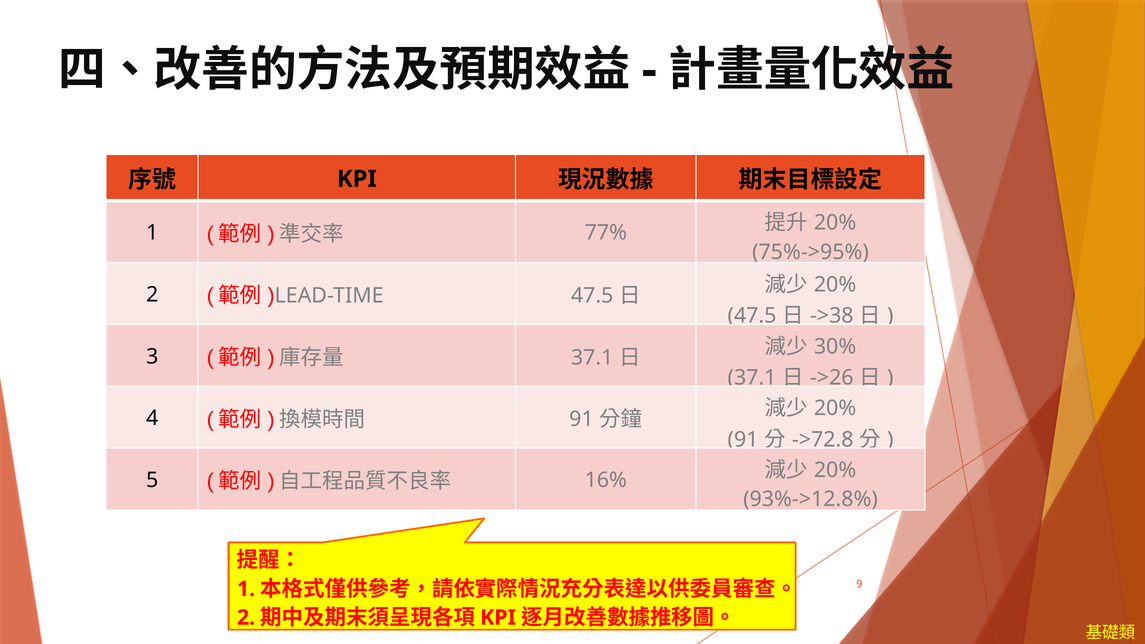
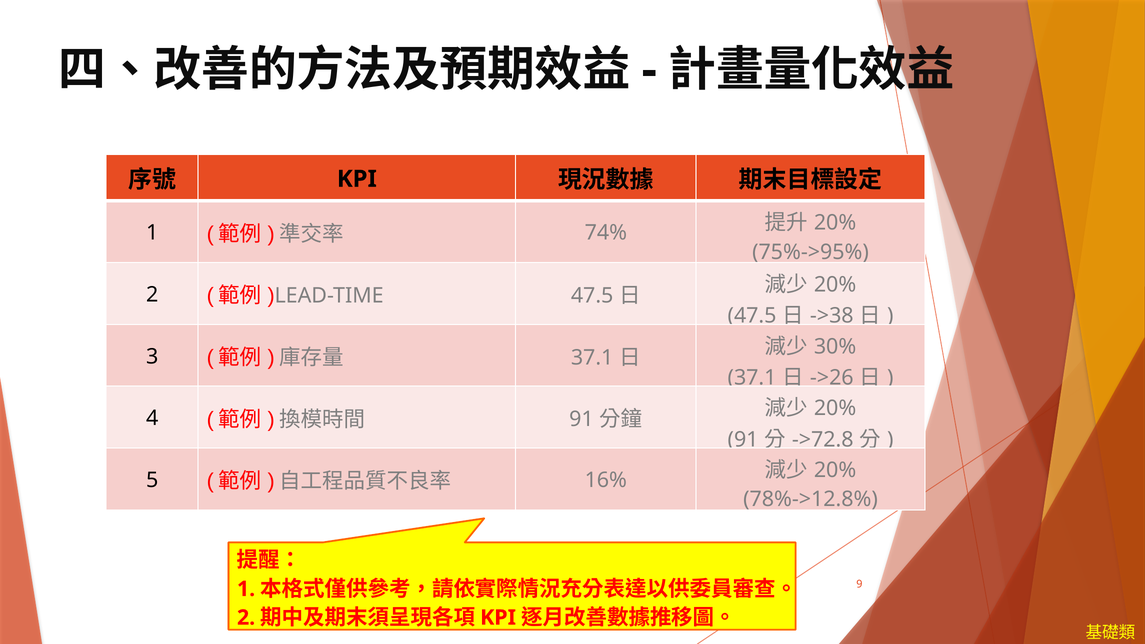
77%: 77% -> 74% (606, 233)
93%->12.8%: 93%->12.8% -> 78%->12.8% (810, 499)
